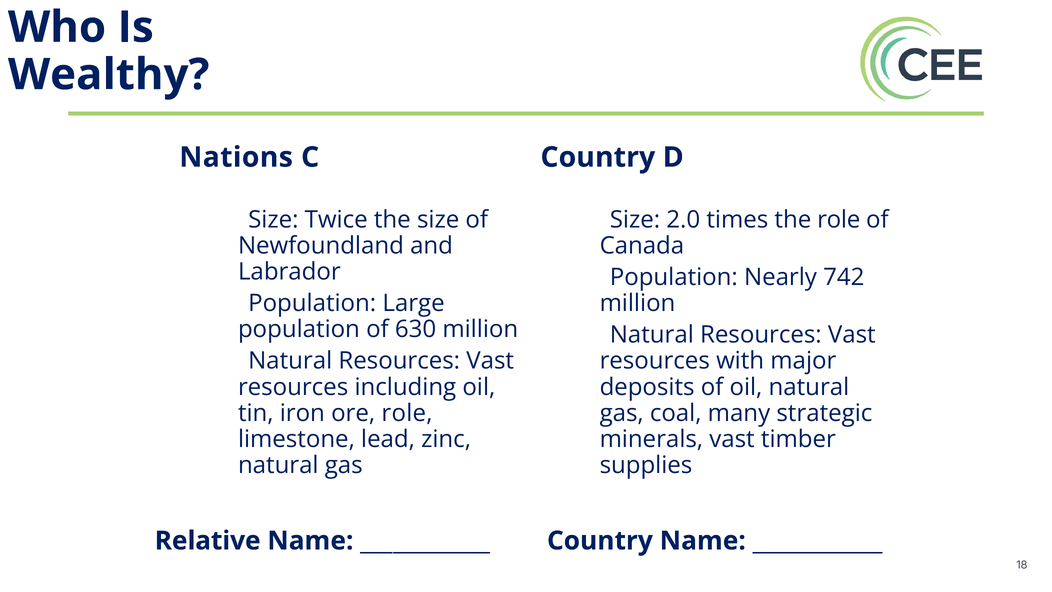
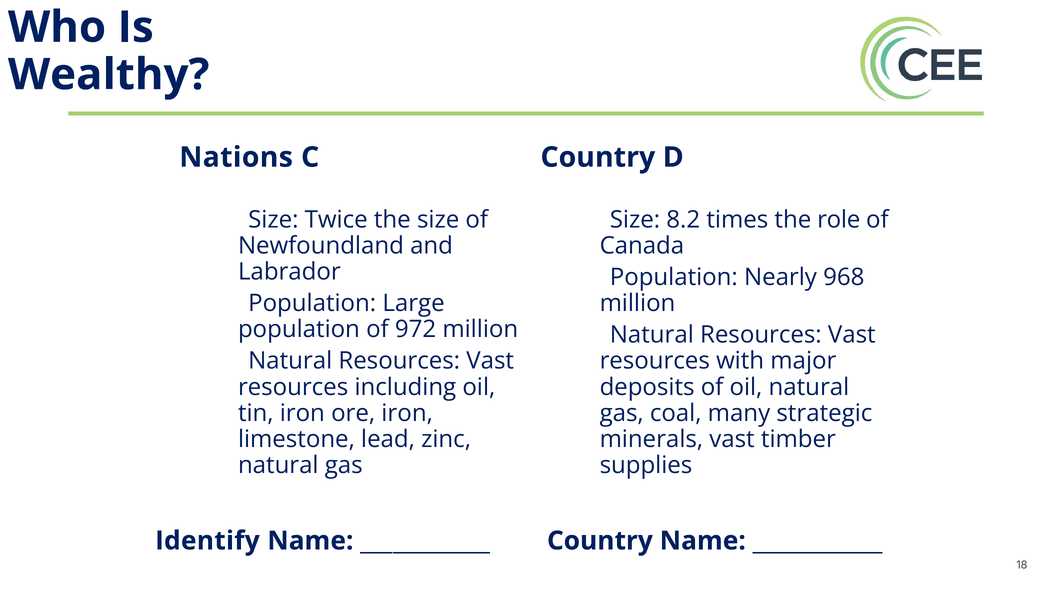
2.0: 2.0 -> 8.2 (683, 220)
742: 742 -> 968 (844, 277)
630: 630 -> 972 (416, 329)
ore role: role -> iron (407, 413)
Relative: Relative -> Identify (207, 541)
